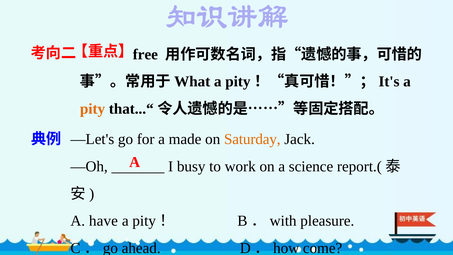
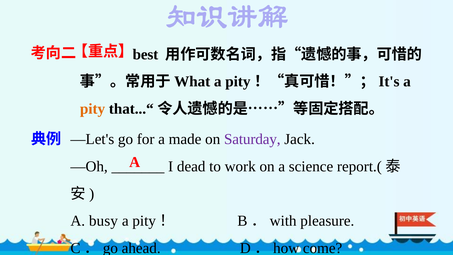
free: free -> best (145, 54)
Saturday colour: orange -> purple (252, 139)
busy: busy -> dead (191, 166)
have: have -> busy (103, 221)
